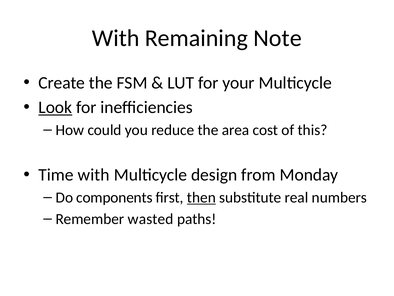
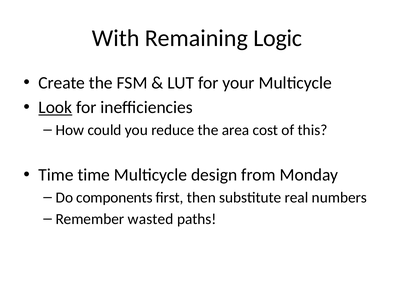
Note: Note -> Logic (278, 38)
Time with: with -> time (94, 175)
then underline: present -> none (201, 197)
